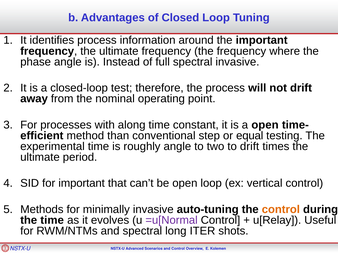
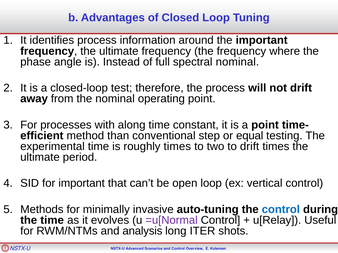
spectral invasive: invasive -> nominal (237, 62)
a open: open -> point (265, 125)
roughly angle: angle -> times (177, 147)
control colour: orange -> blue (281, 210)
and spectral: spectral -> analysis (142, 231)
